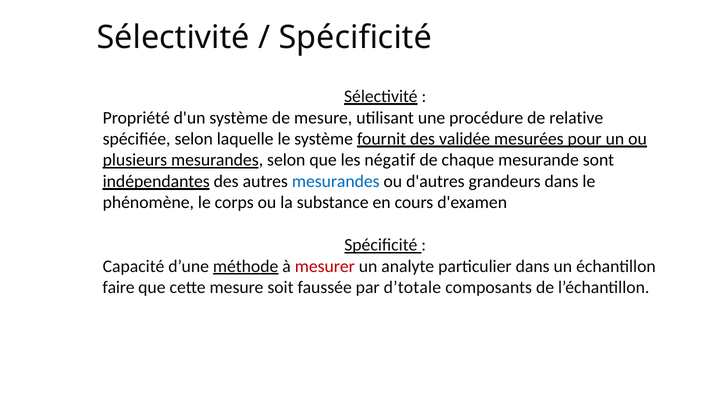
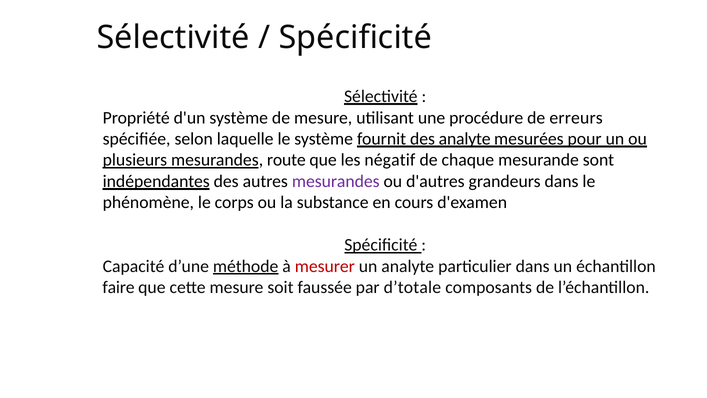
relative: relative -> erreurs (576, 118)
des validée: validée -> analyte (465, 139)
mesurandes selon: selon -> route (286, 160)
mesurandes colour: blue -> purple (336, 181)
